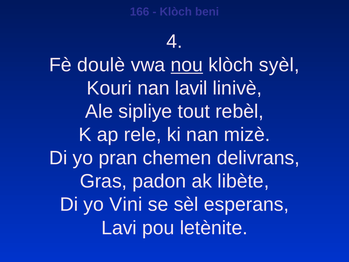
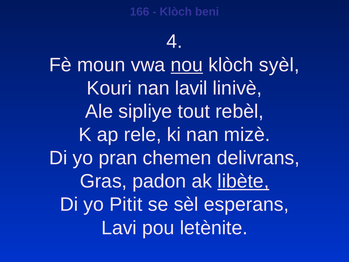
doulè: doulè -> moun (101, 65)
libète underline: none -> present (243, 181)
Vini: Vini -> Pitit (126, 204)
